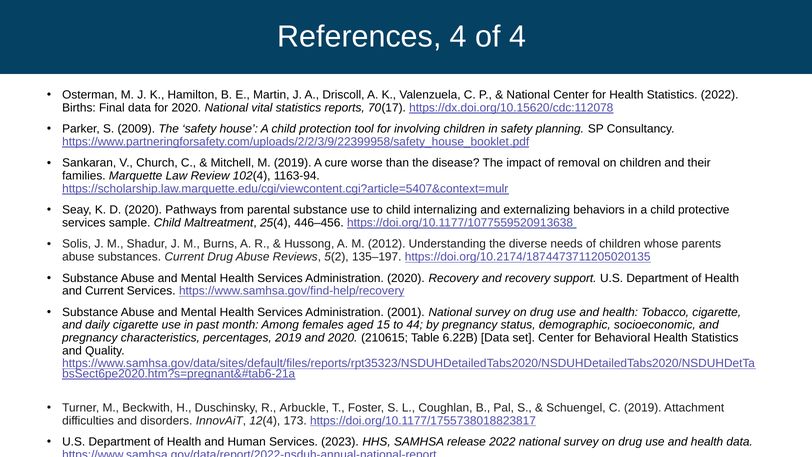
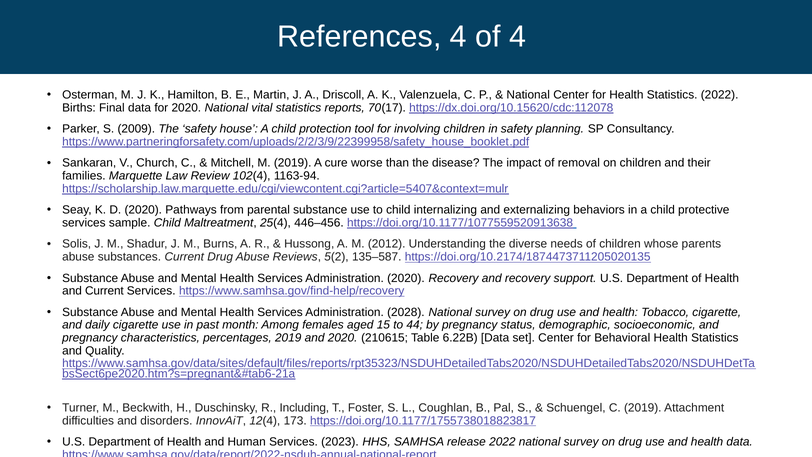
135–197: 135–197 -> 135–587 (377, 257)
2001: 2001 -> 2028 (406, 312)
Arbuckle: Arbuckle -> Including (304, 408)
